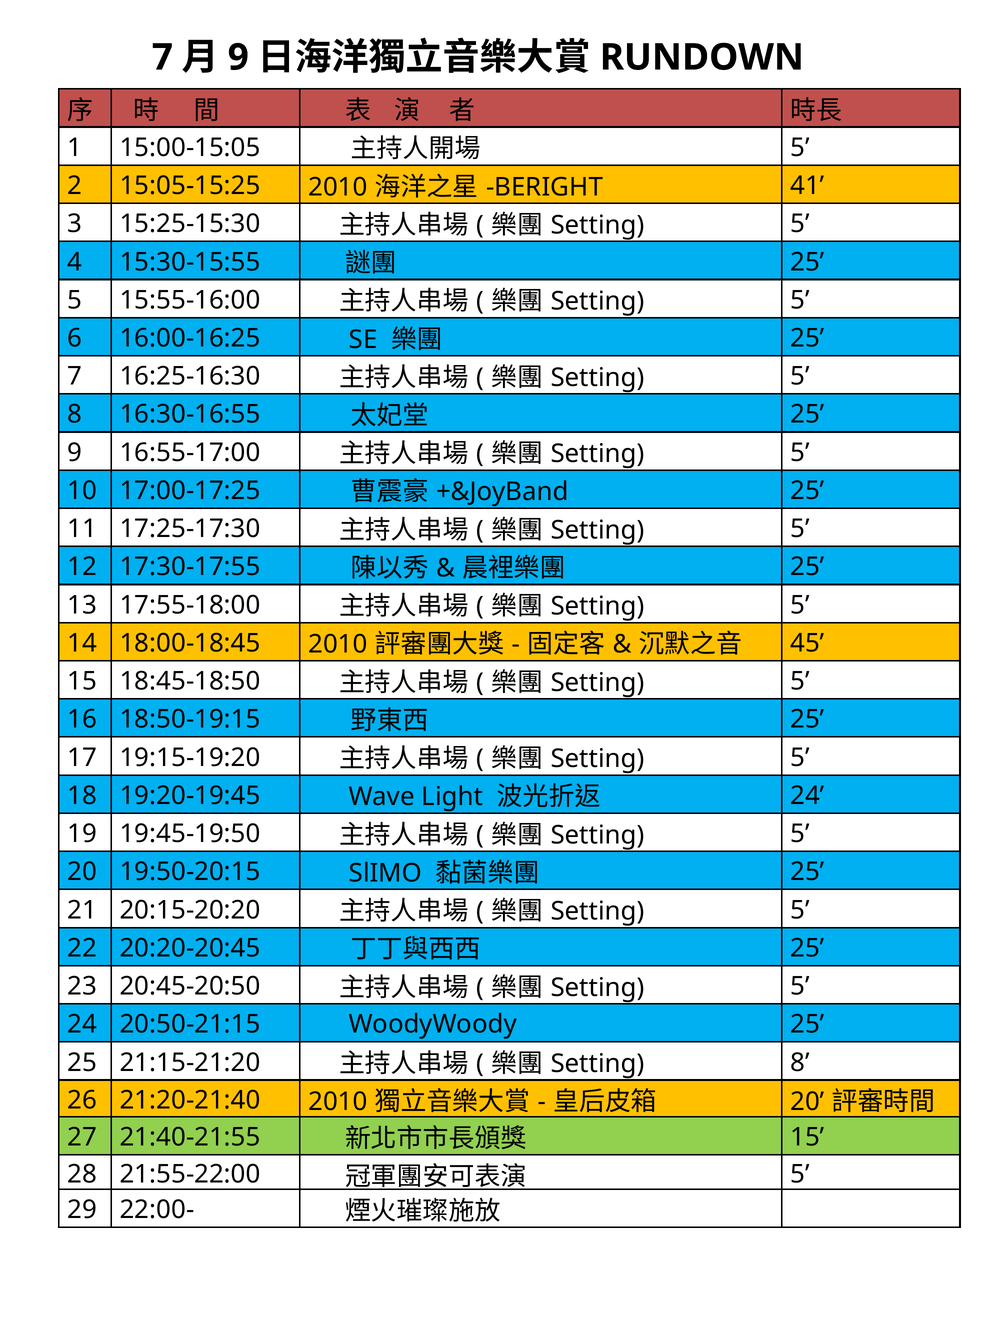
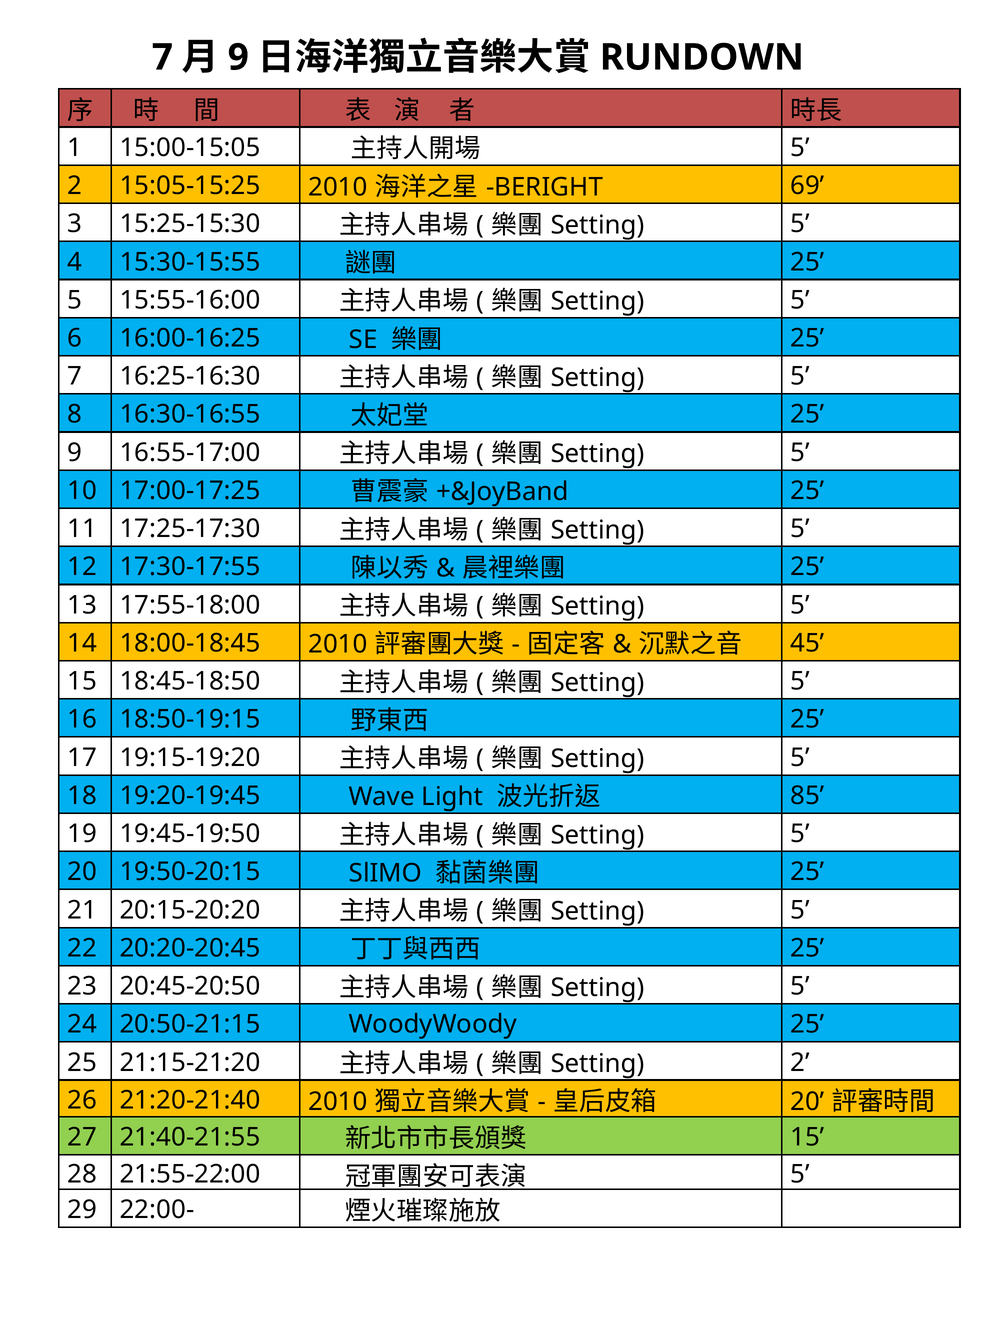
41: 41 -> 69 (807, 186)
24: 24 -> 85 (807, 796)
8: 8 -> 2 (800, 1063)
